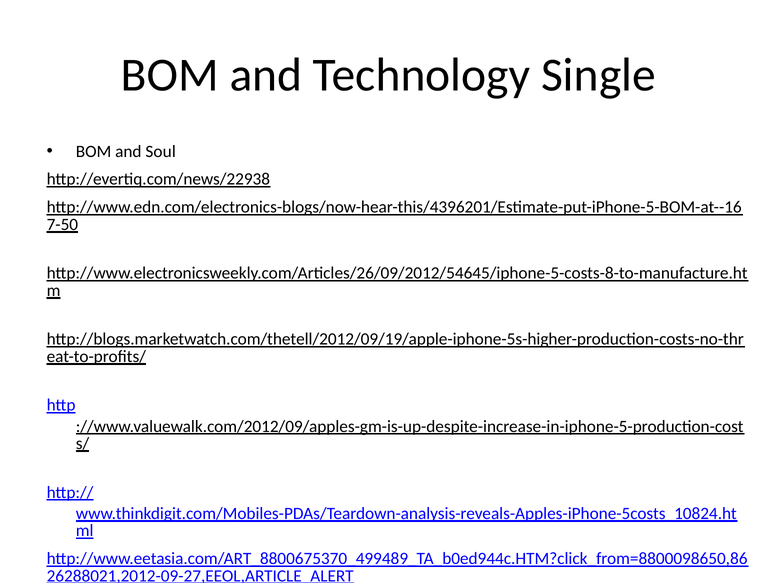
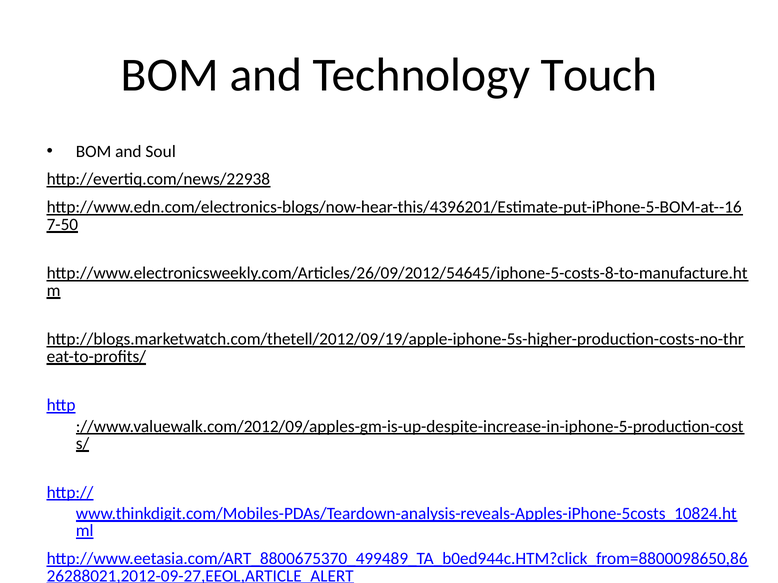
Single: Single -> Touch (599, 75)
